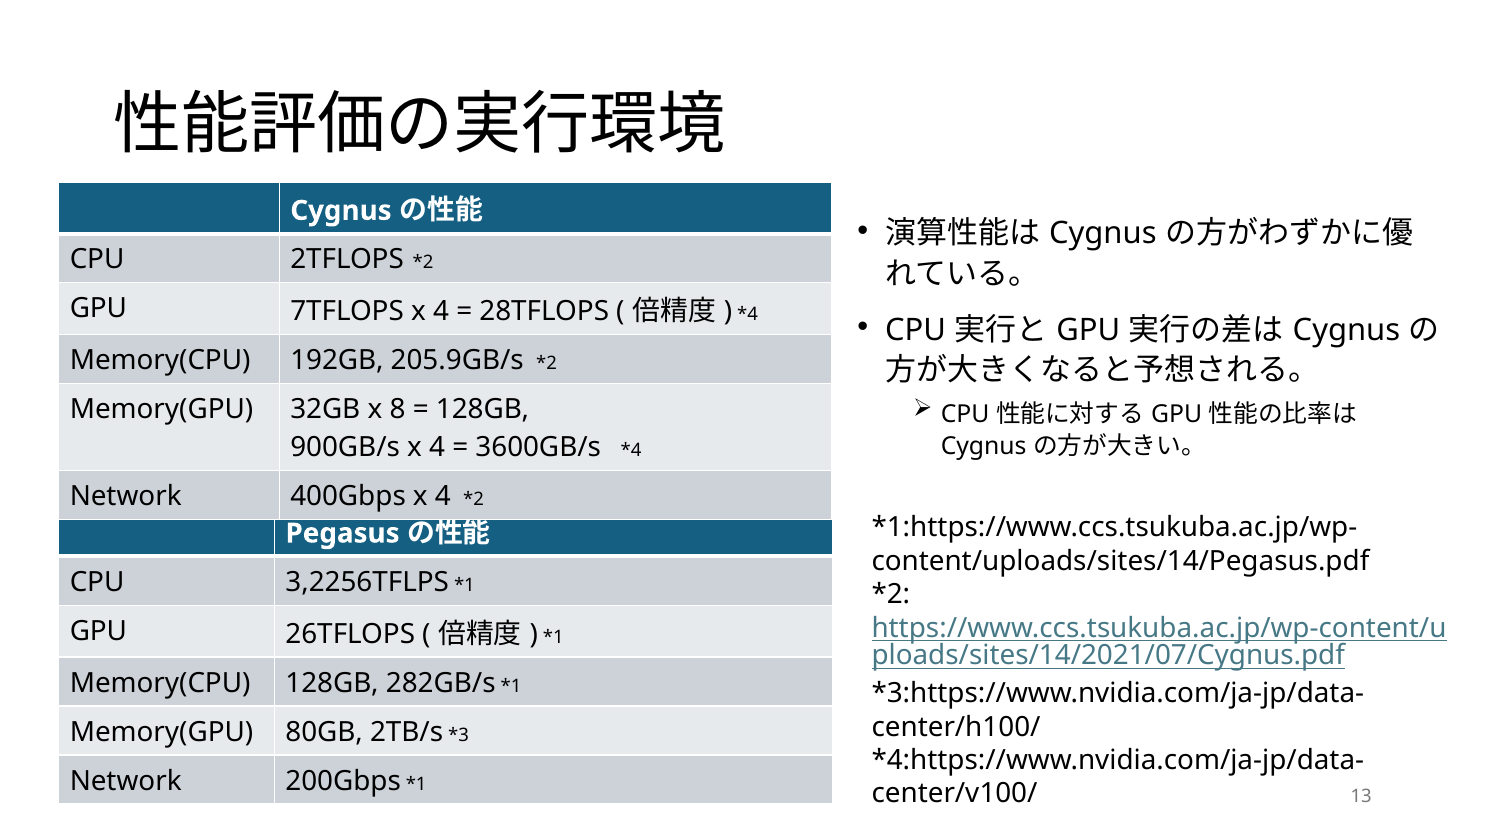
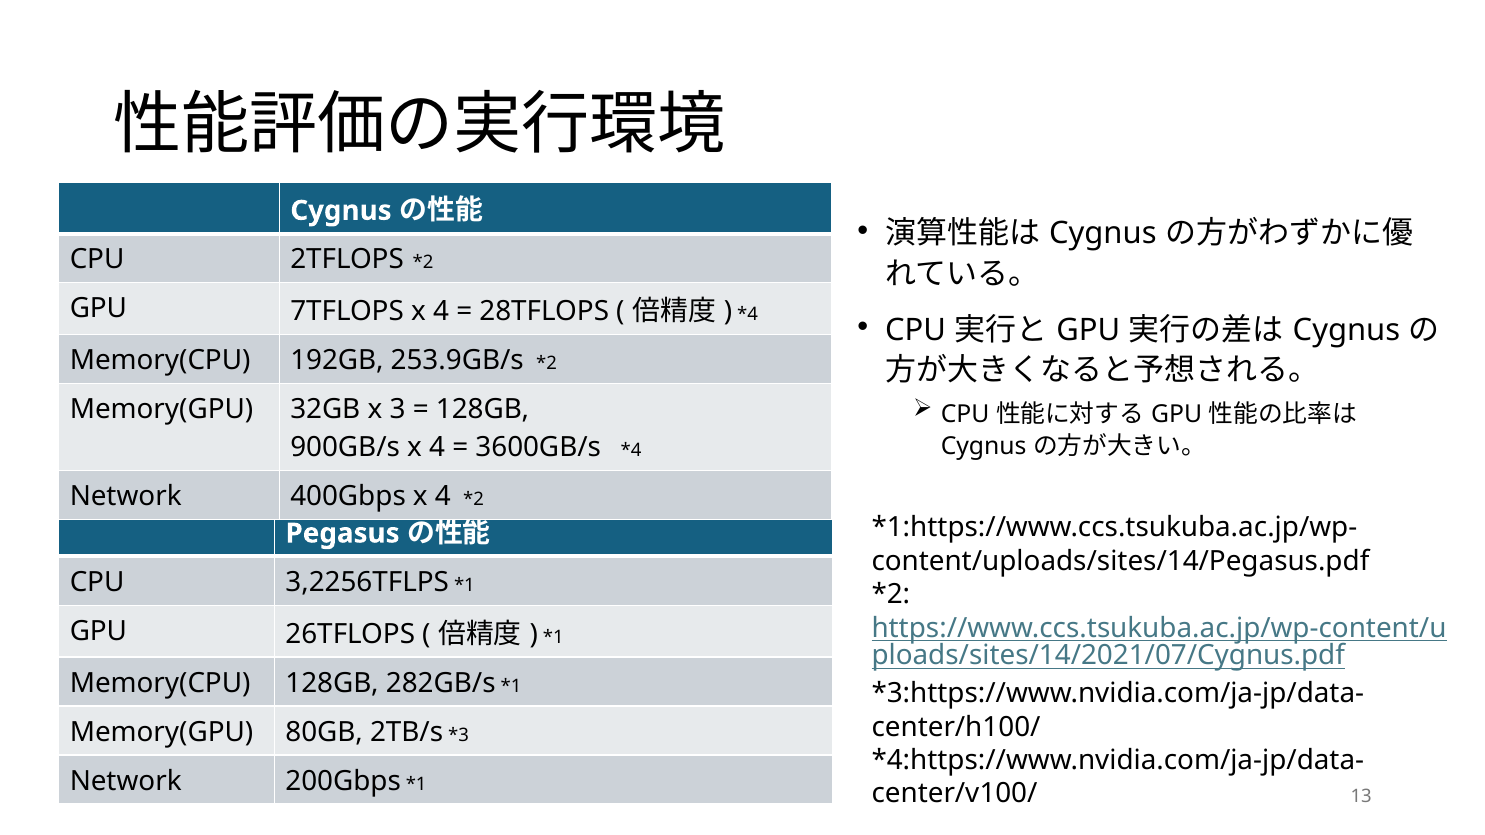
205.9GB/s: 205.9GB/s -> 253.9GB/s (457, 360)
8: 8 -> 3 (398, 410)
